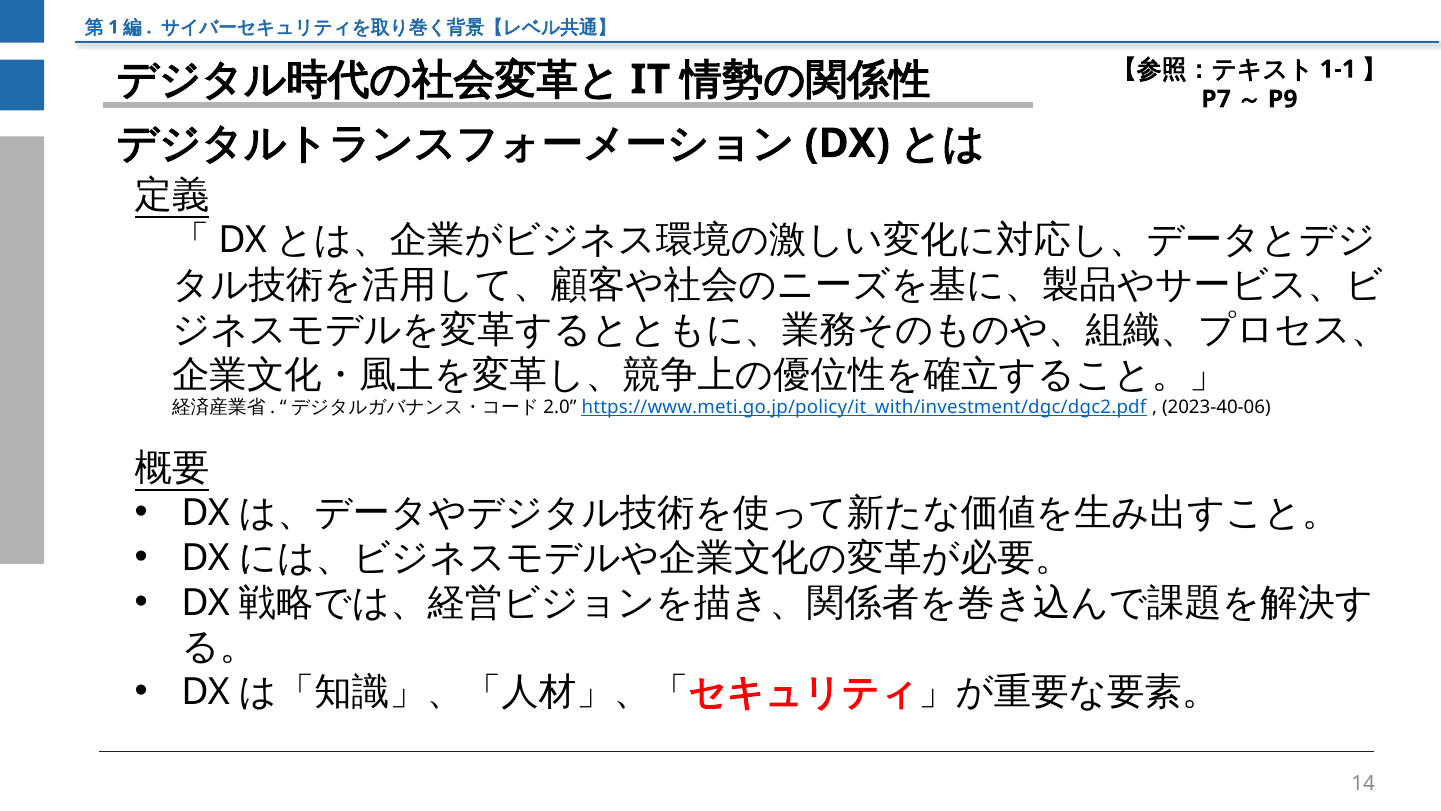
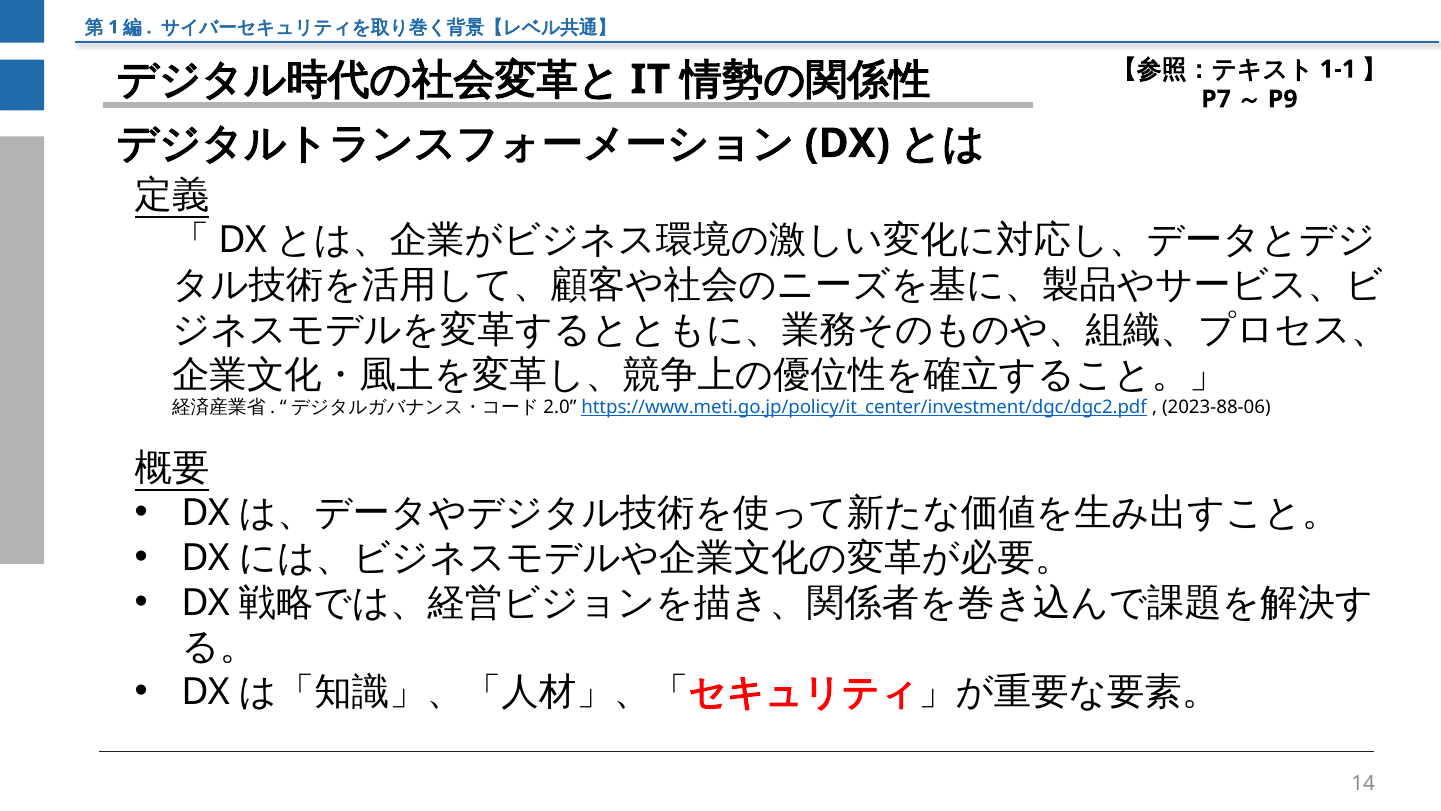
https://www.meti.go.jp/policy/it_with/investment/dgc/dgc2.pdf: https://www.meti.go.jp/policy/it_with/investment/dgc/dgc2.pdf -> https://www.meti.go.jp/policy/it_center/investment/dgc/dgc2.pdf (864, 407)
2023-40-06: 2023-40-06 -> 2023-88-06 (1216, 407)
